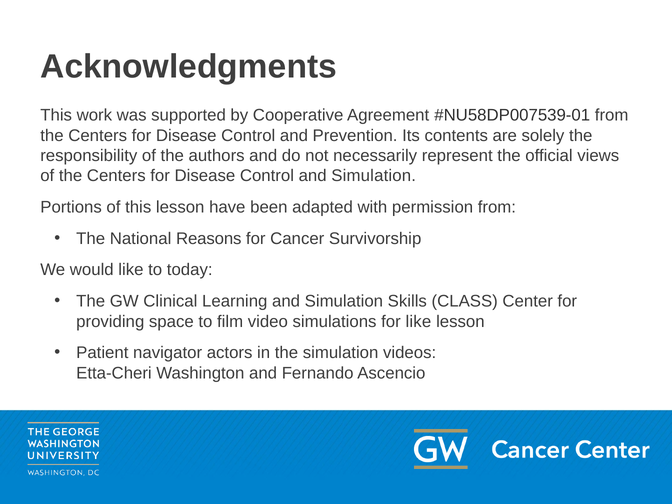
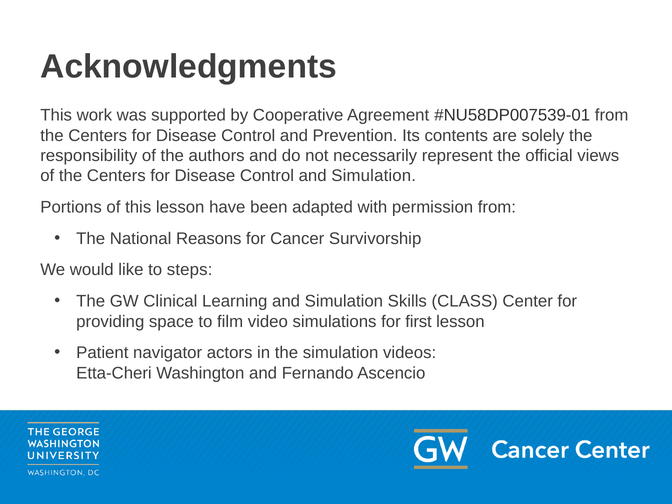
today: today -> steps (190, 270)
for like: like -> first (419, 321)
